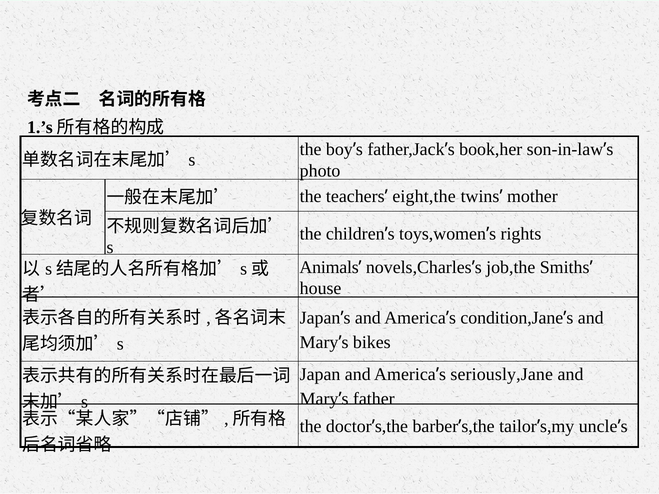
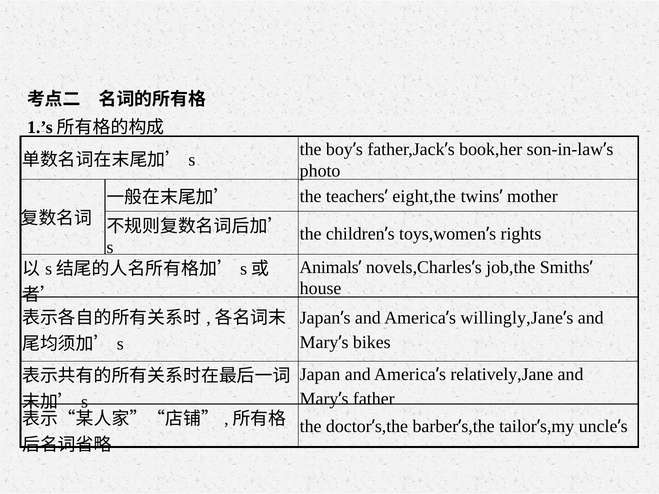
condition,Jane: condition,Jane -> willingly,Jane (512, 318)
seriously,Jane: seriously,Jane -> relatively,Jane (502, 375)
